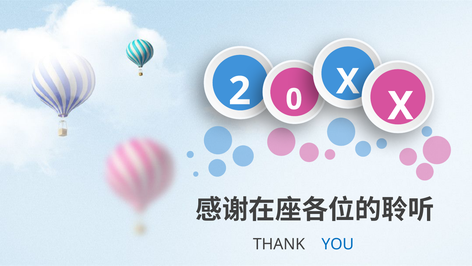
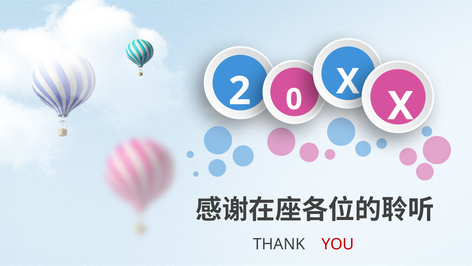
YOU colour: blue -> red (338, 244)
